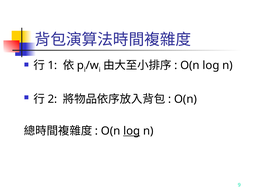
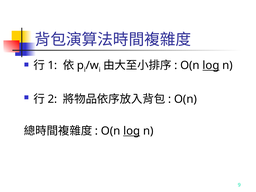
log underline: none -> present (211, 65)
